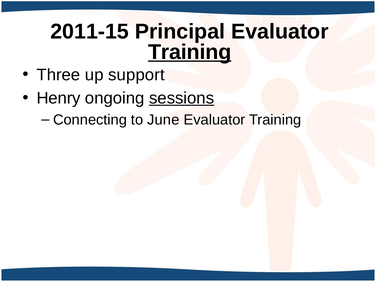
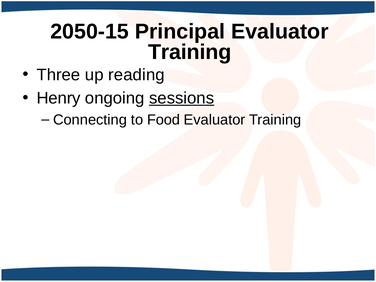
2011-15: 2011-15 -> 2050-15 (90, 31)
Training underline: present -> none (190, 52)
support: support -> reading (136, 75)
June: June -> Food (163, 120)
